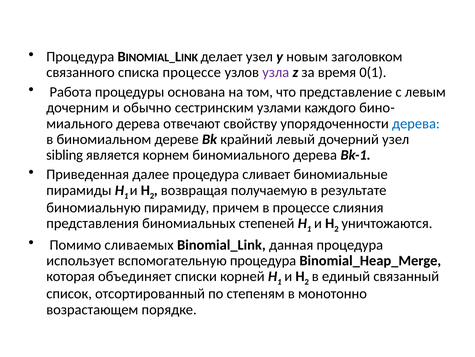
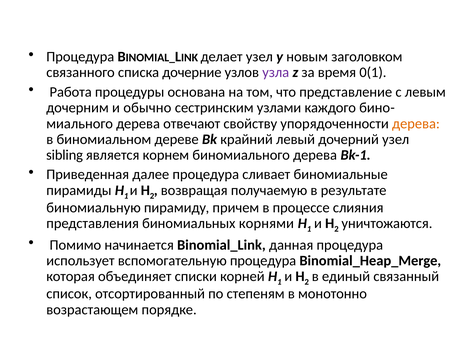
списка процессе: процессе -> дочерние (192, 72)
дерева colour: blue -> orange (416, 123)
степеней: степеней -> корнями (266, 223)
сливаемых: сливаемых -> начинается (139, 244)
